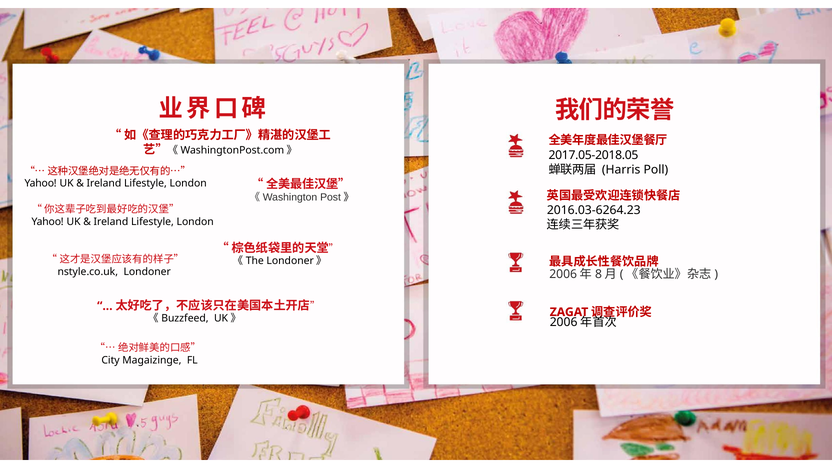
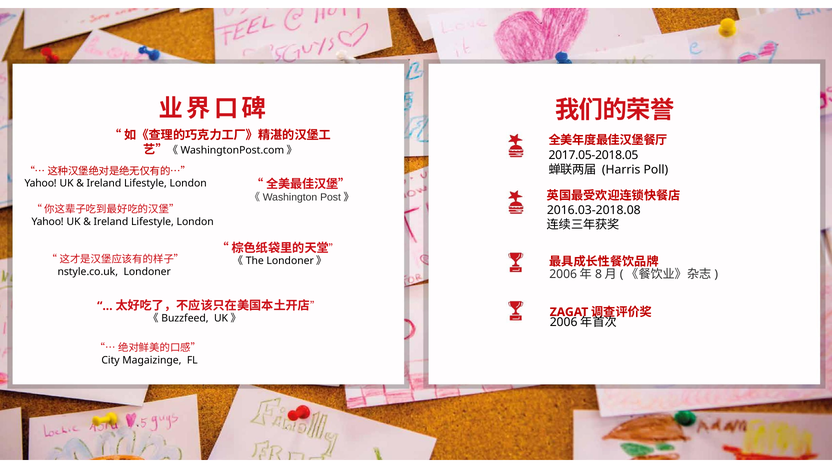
2016.03-6264.23: 2016.03-6264.23 -> 2016.03-2018.08 (594, 210)
